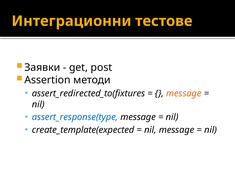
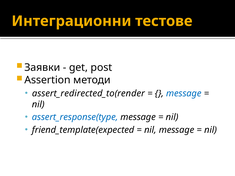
assert_redirected_to(fixtures: assert_redirected_to(fixtures -> assert_redirected_to(render (88, 94)
message colour: orange -> blue (184, 94)
create_template(expected: create_template(expected -> friend_template(expected (83, 130)
